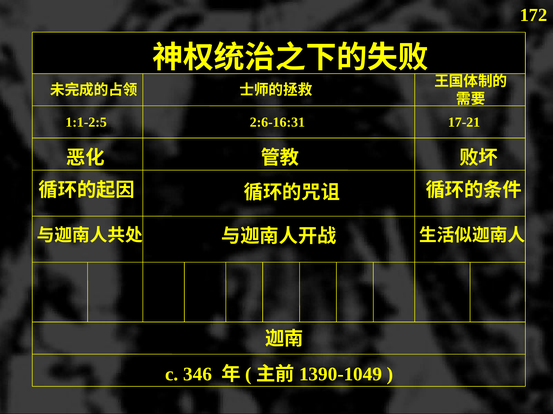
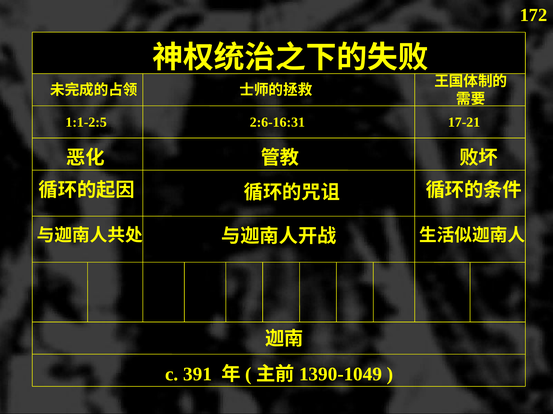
346: 346 -> 391 (198, 375)
